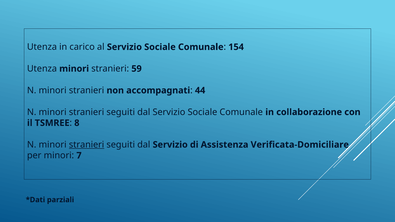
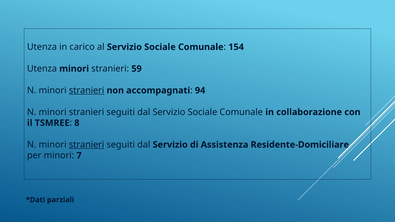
stranieri underline: none -> present (87, 90)
44: 44 -> 94 (200, 90)
Verificata-Domiciliare: Verificata-Domiciliare -> Residente-Domiciliare (300, 145)
